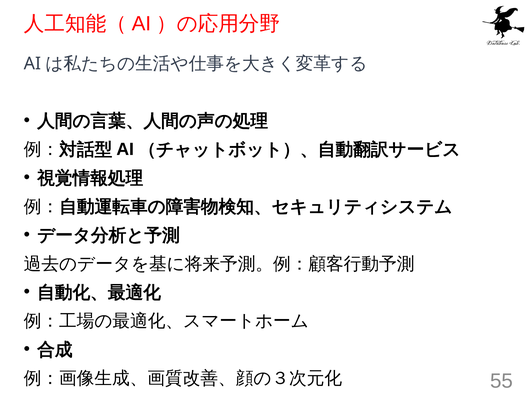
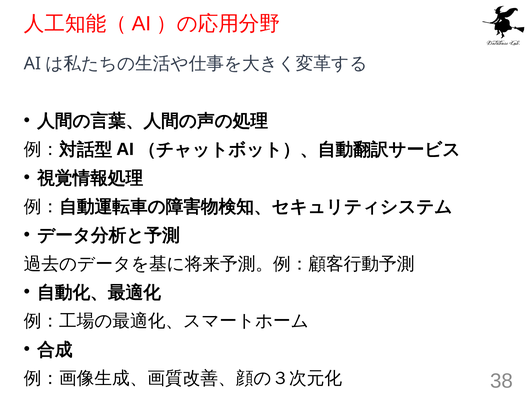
55: 55 -> 38 (502, 380)
